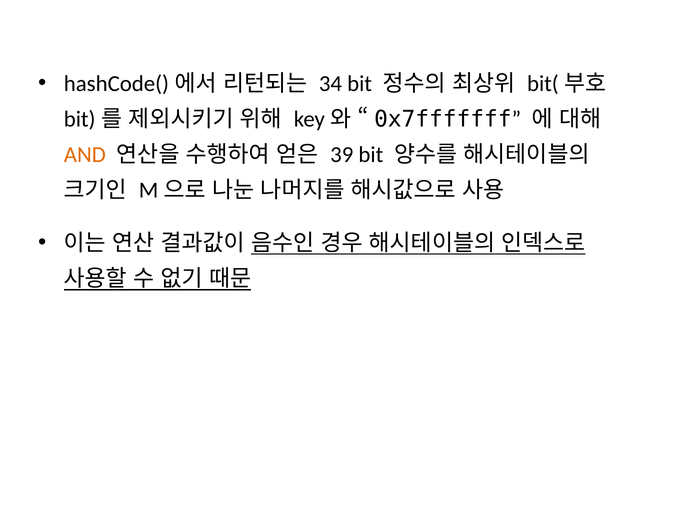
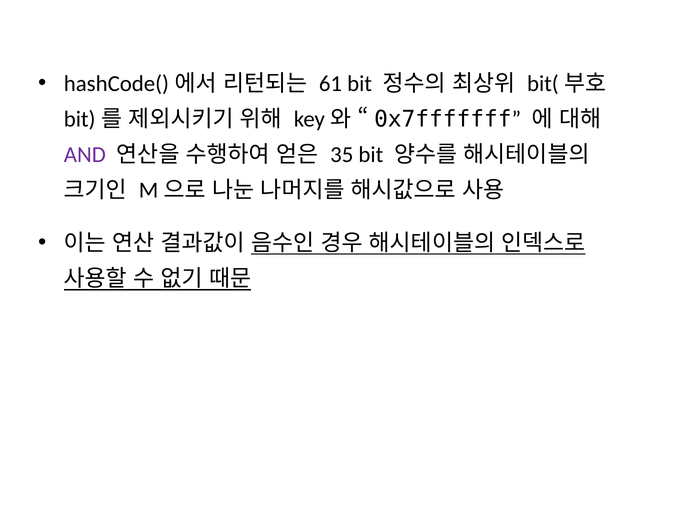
34: 34 -> 61 (330, 83)
AND colour: orange -> purple (85, 155)
39: 39 -> 35 (342, 155)
